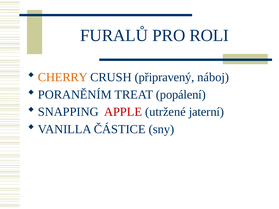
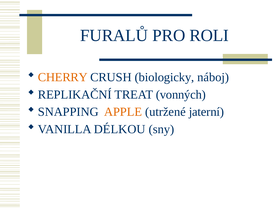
připravený: připravený -> biologicky (164, 77)
PORANĚNÍM: PORANĚNÍM -> REPLIKAČNÍ (75, 95)
popálení: popálení -> vonných (181, 95)
APPLE colour: red -> orange (123, 112)
ČÁSTICE: ČÁSTICE -> DÉLKOU (120, 129)
